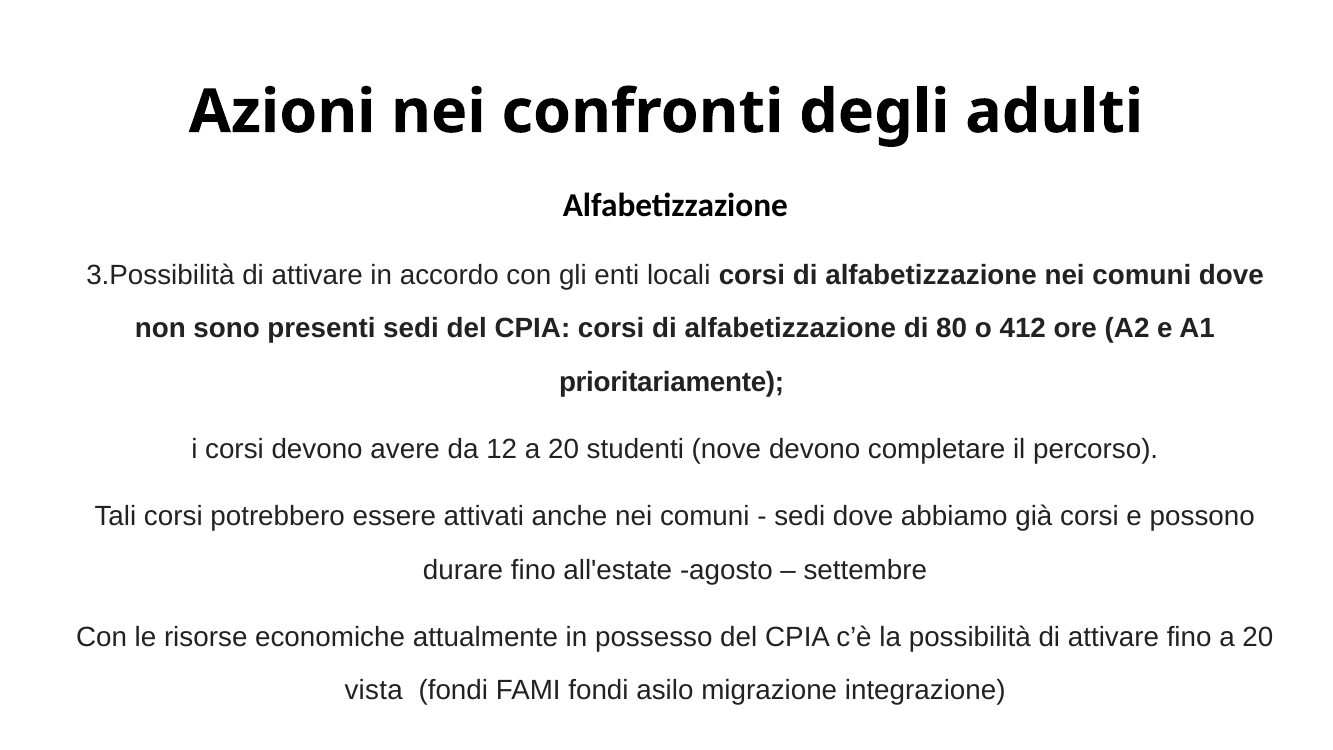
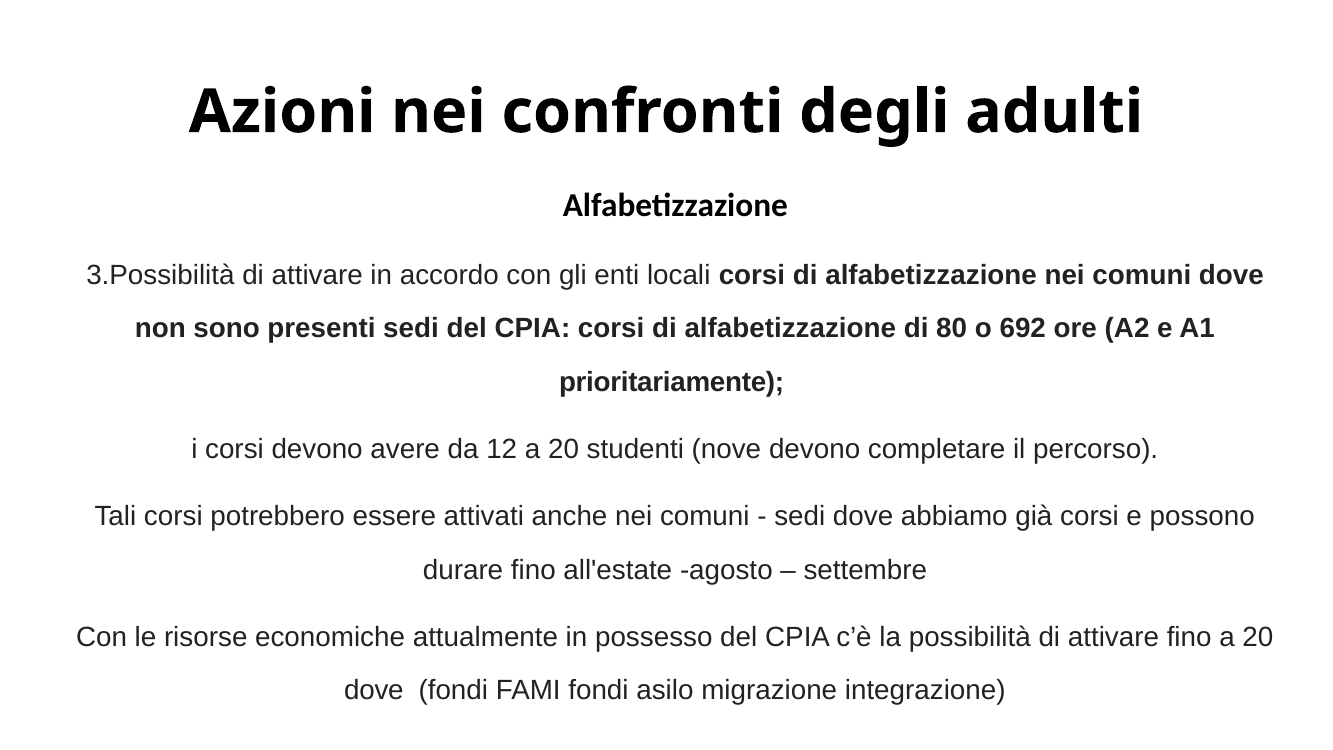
412: 412 -> 692 (1023, 329)
vista: vista -> dove (374, 690)
